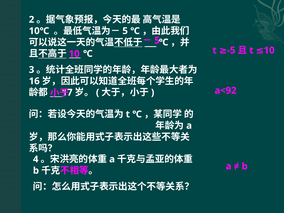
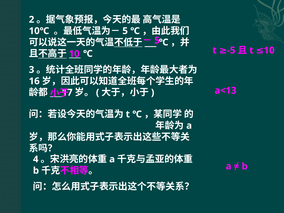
a<92: a<92 -> a<13 (226, 91)
